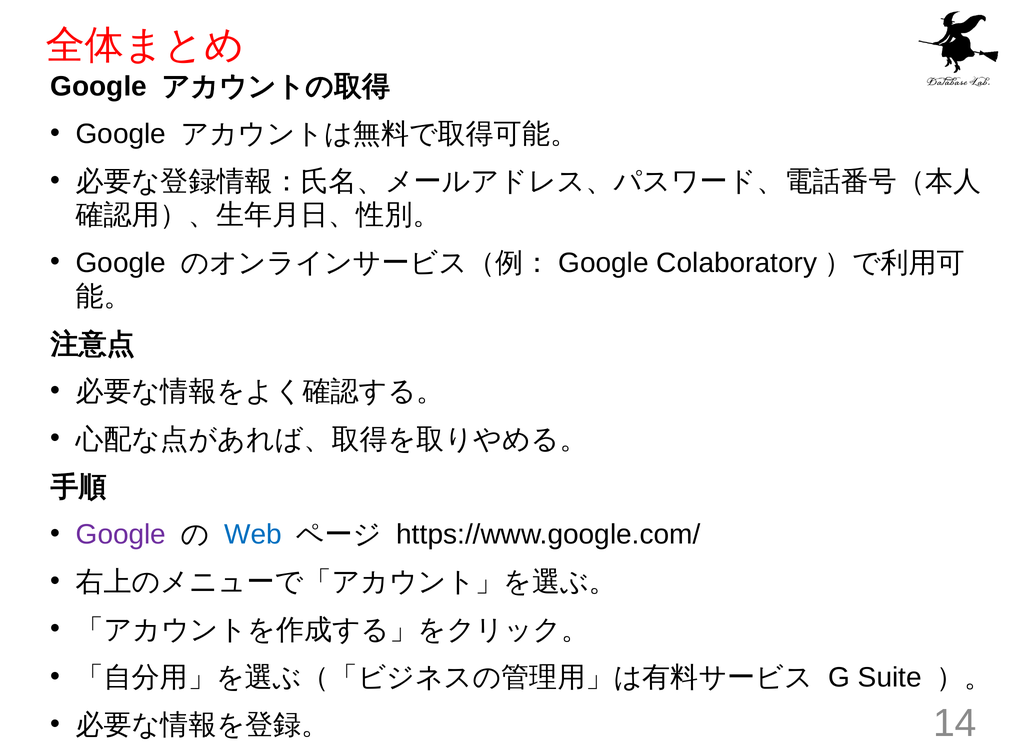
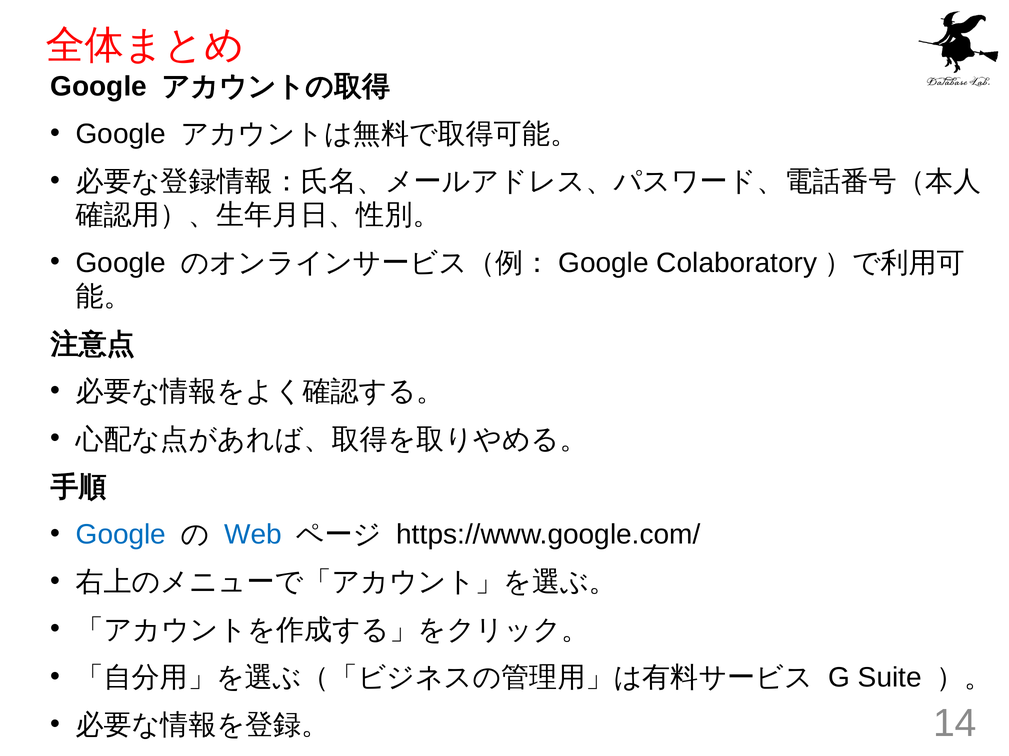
Google colour: purple -> blue (121, 535)
